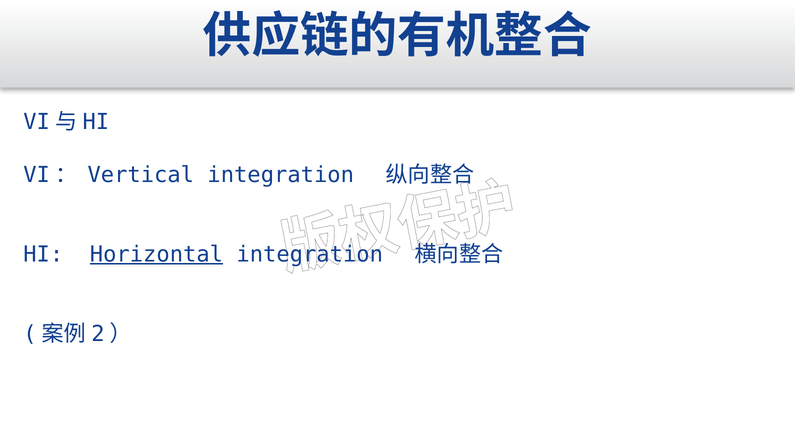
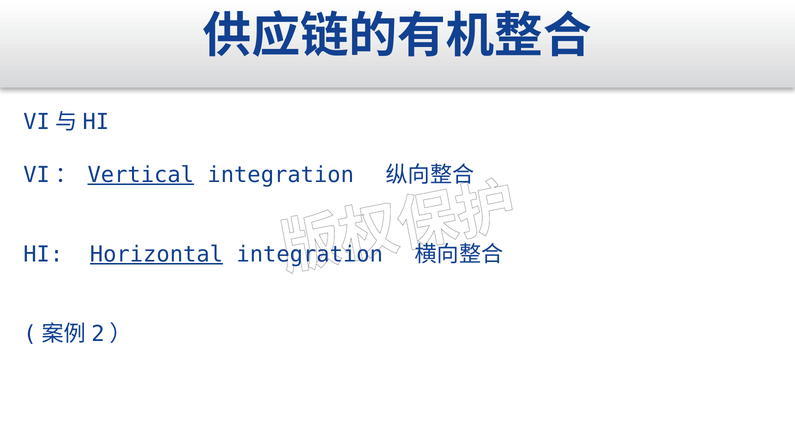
Vertical underline: none -> present (141, 175)
